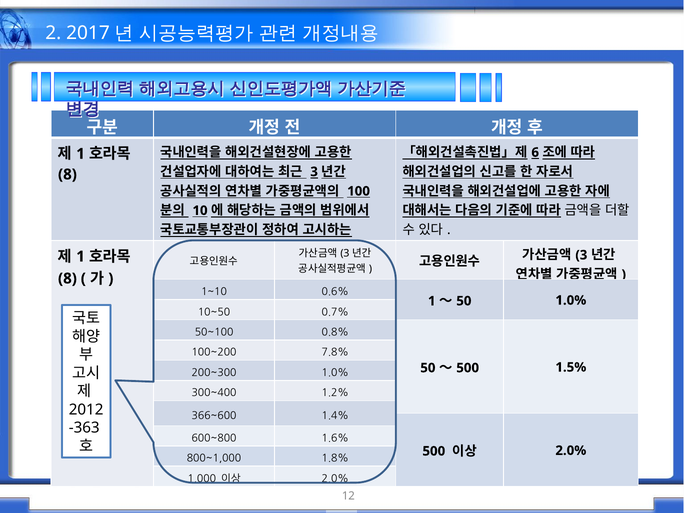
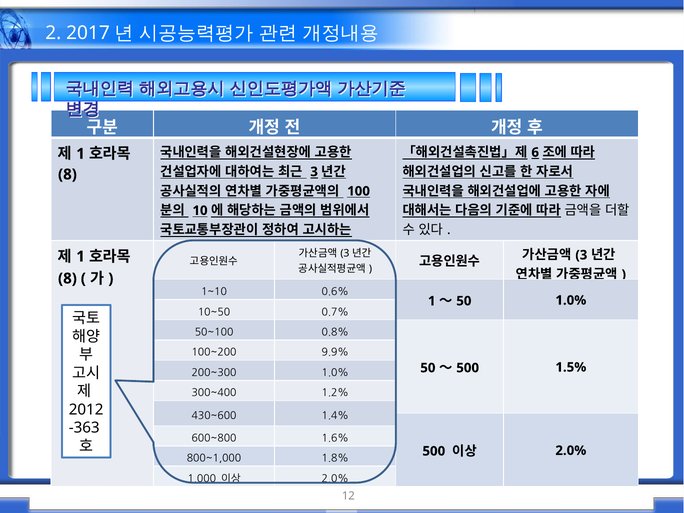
7.8%: 7.8% -> 9.9% (335, 353)
366~600: 366~600 -> 430~600 (214, 416)
